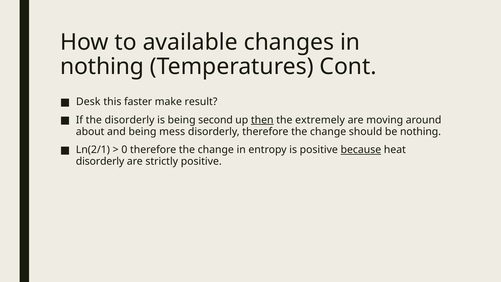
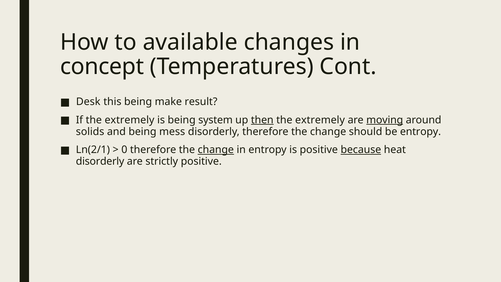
nothing: nothing -> concept (102, 67)
this faster: faster -> being (138, 102)
If the disorderly: disorderly -> extremely (129, 120)
second: second -> system (215, 120)
moving underline: none -> present (385, 120)
about: about -> solids (90, 132)
be nothing: nothing -> entropy (421, 132)
change underline: none -> present (216, 150)
